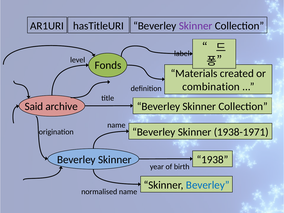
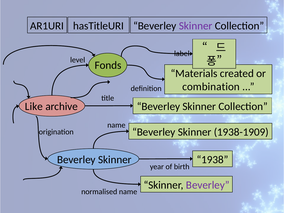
Said: Said -> Like (34, 106)
1938-1971: 1938-1971 -> 1938-1909 (241, 132)
Beverley colour: blue -> purple (208, 185)
